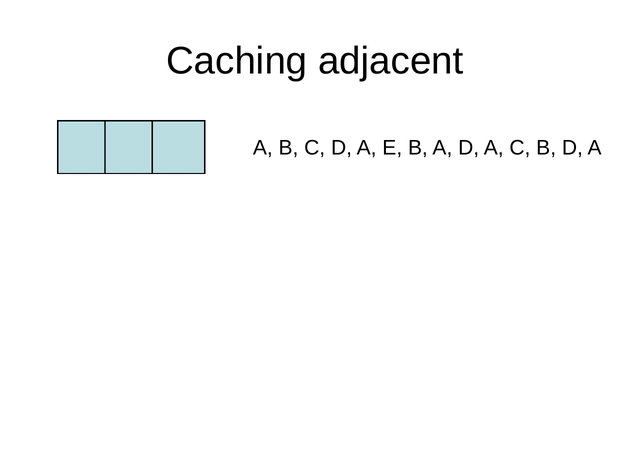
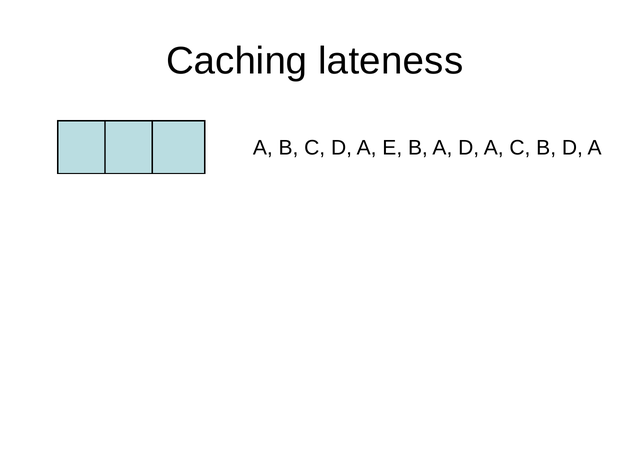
adjacent: adjacent -> lateness (391, 61)
